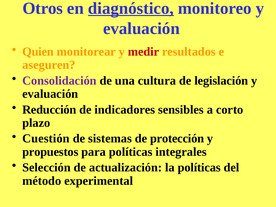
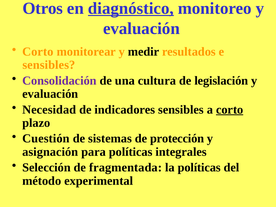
Quien: Quien -> Corto (38, 52)
medir colour: red -> black (144, 52)
aseguren: aseguren -> sensibles (49, 65)
Reducción: Reducción -> Necesidad (49, 110)
corto underline: none -> present (230, 110)
propuestos: propuestos -> asignación (50, 152)
actualización: actualización -> fragmentada (125, 168)
